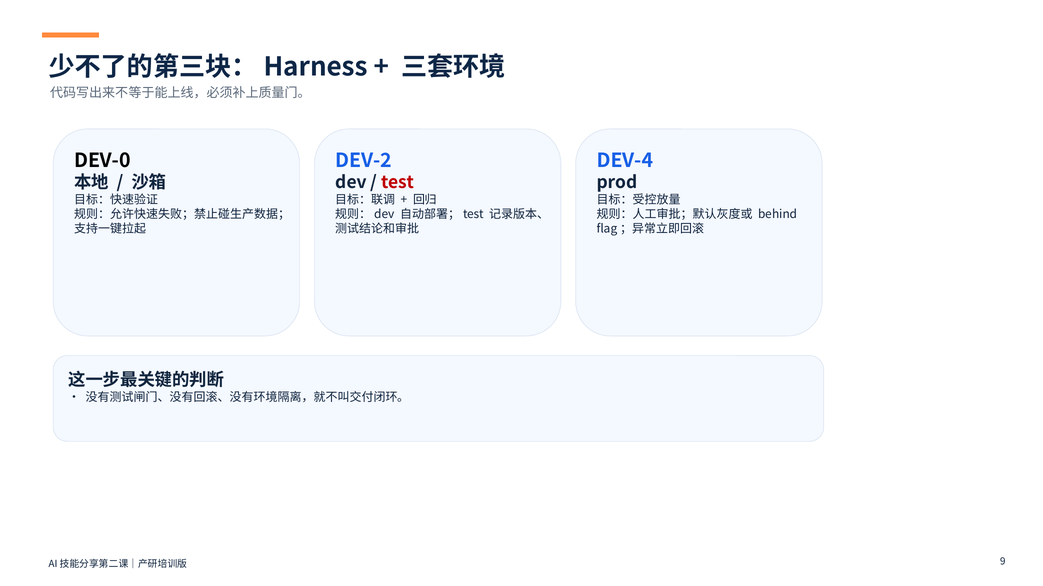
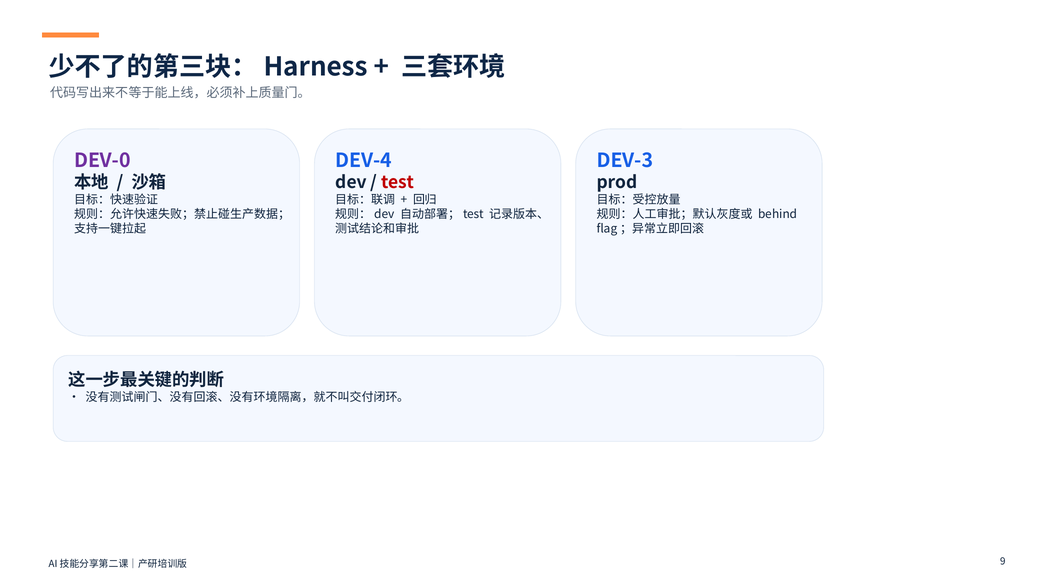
DEV-0 colour: black -> purple (102, 161)
DEV-2: DEV-2 -> DEV-4 (364, 161)
DEV-4: DEV-4 -> DEV-3 (625, 161)
